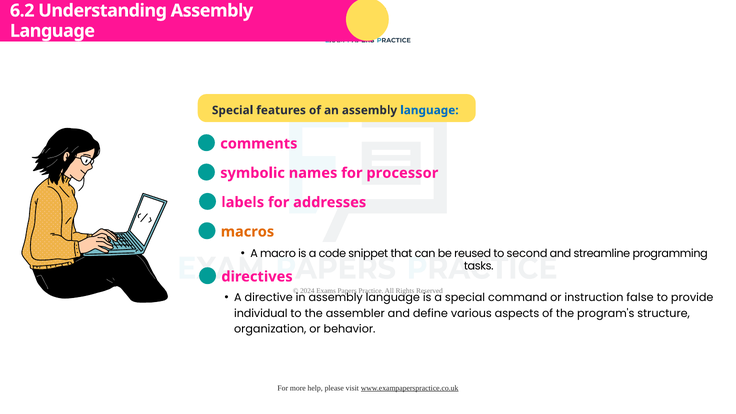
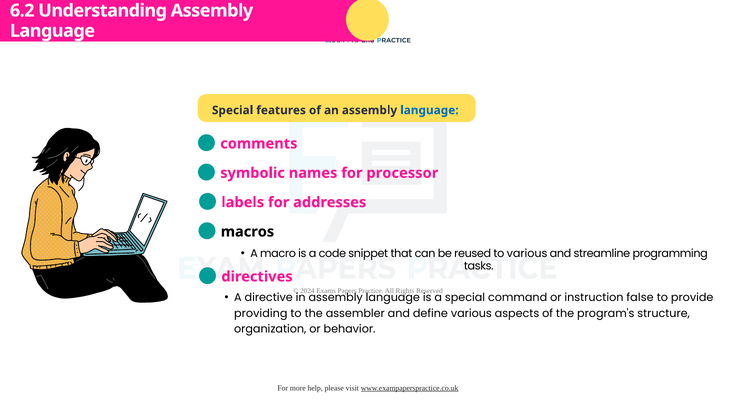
macros colour: orange -> black (247, 232)
to second: second -> various (527, 254)
individual: individual -> providing (261, 313)
